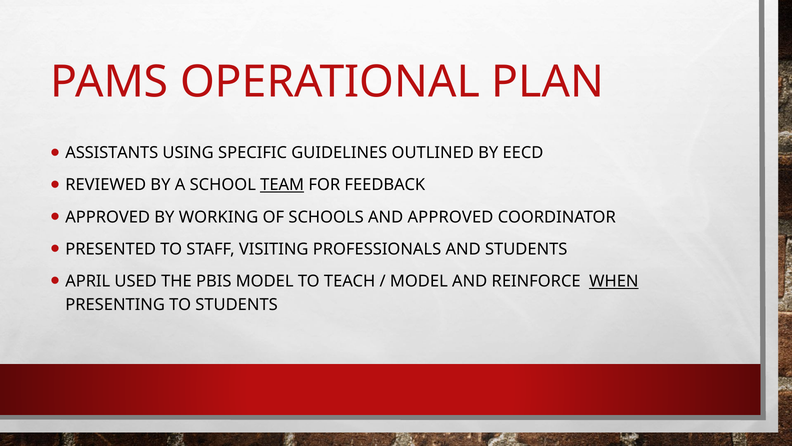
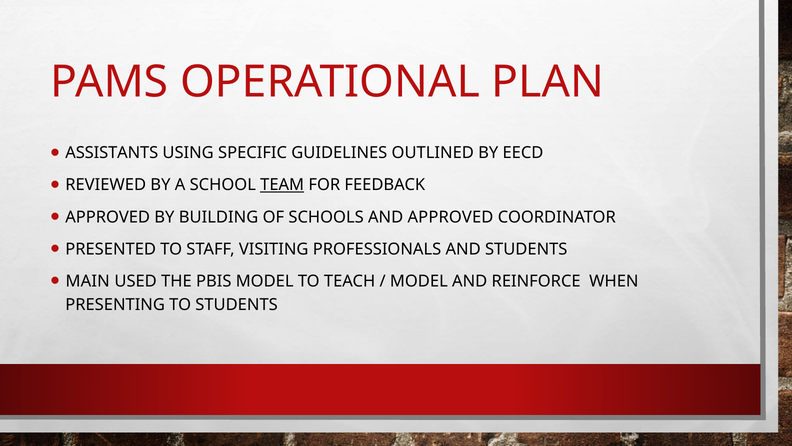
WORKING: WORKING -> BUILDING (219, 217)
APRIL: APRIL -> MAIN (88, 281)
WHEN underline: present -> none (614, 281)
